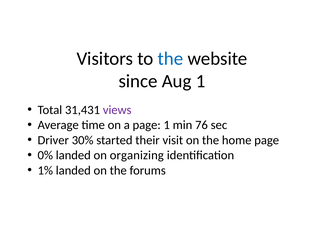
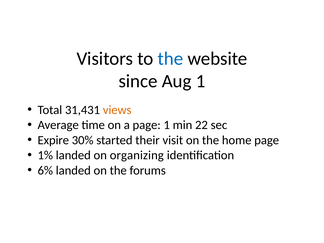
views colour: purple -> orange (117, 110)
76: 76 -> 22 (201, 125)
Driver: Driver -> Expire (53, 140)
0%: 0% -> 1% (45, 155)
1%: 1% -> 6% (45, 170)
